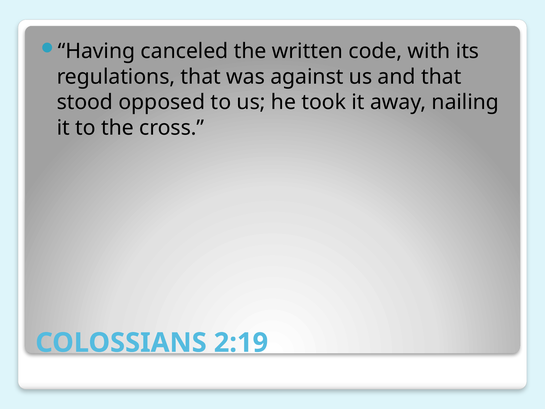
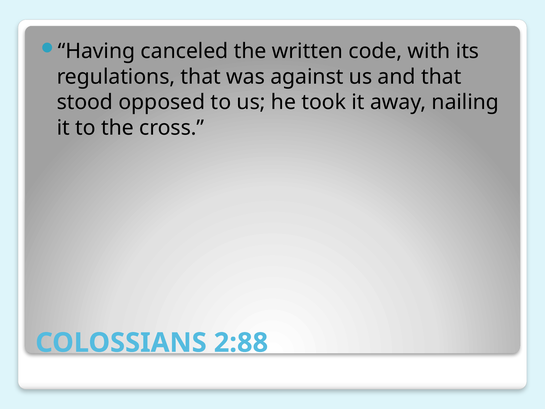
2:19: 2:19 -> 2:88 (241, 343)
